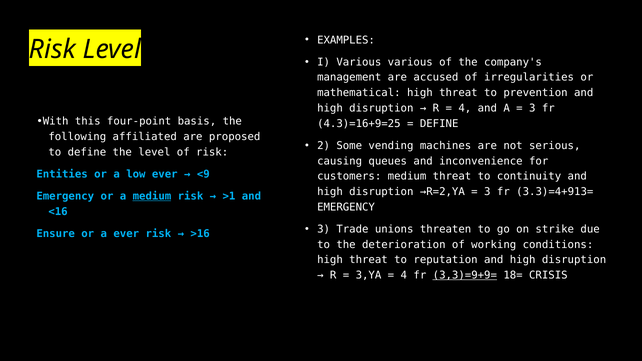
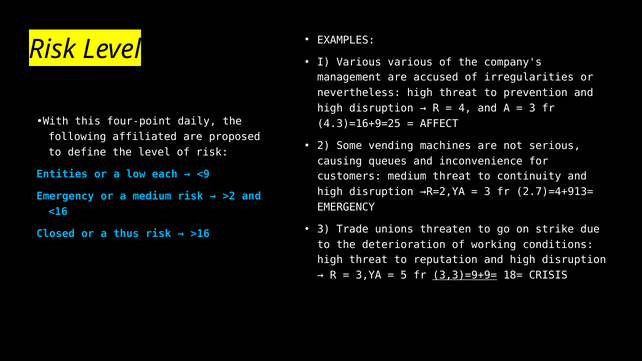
mathematical: mathematical -> nevertheless (359, 93)
basis: basis -> daily (197, 121)
DEFINE: DEFINE -> AFFECT (439, 124)
low ever: ever -> each (165, 174)
3.3)=4+913=: 3.3)=4+913= -> 2.7)=4+913= (555, 192)
medium underline: present -> none (152, 196)
>1: >1 -> >2 (229, 196)
Ensure: Ensure -> Closed (56, 234)
a ever: ever -> thus (126, 234)
4: 4 -> 5 (404, 275)
